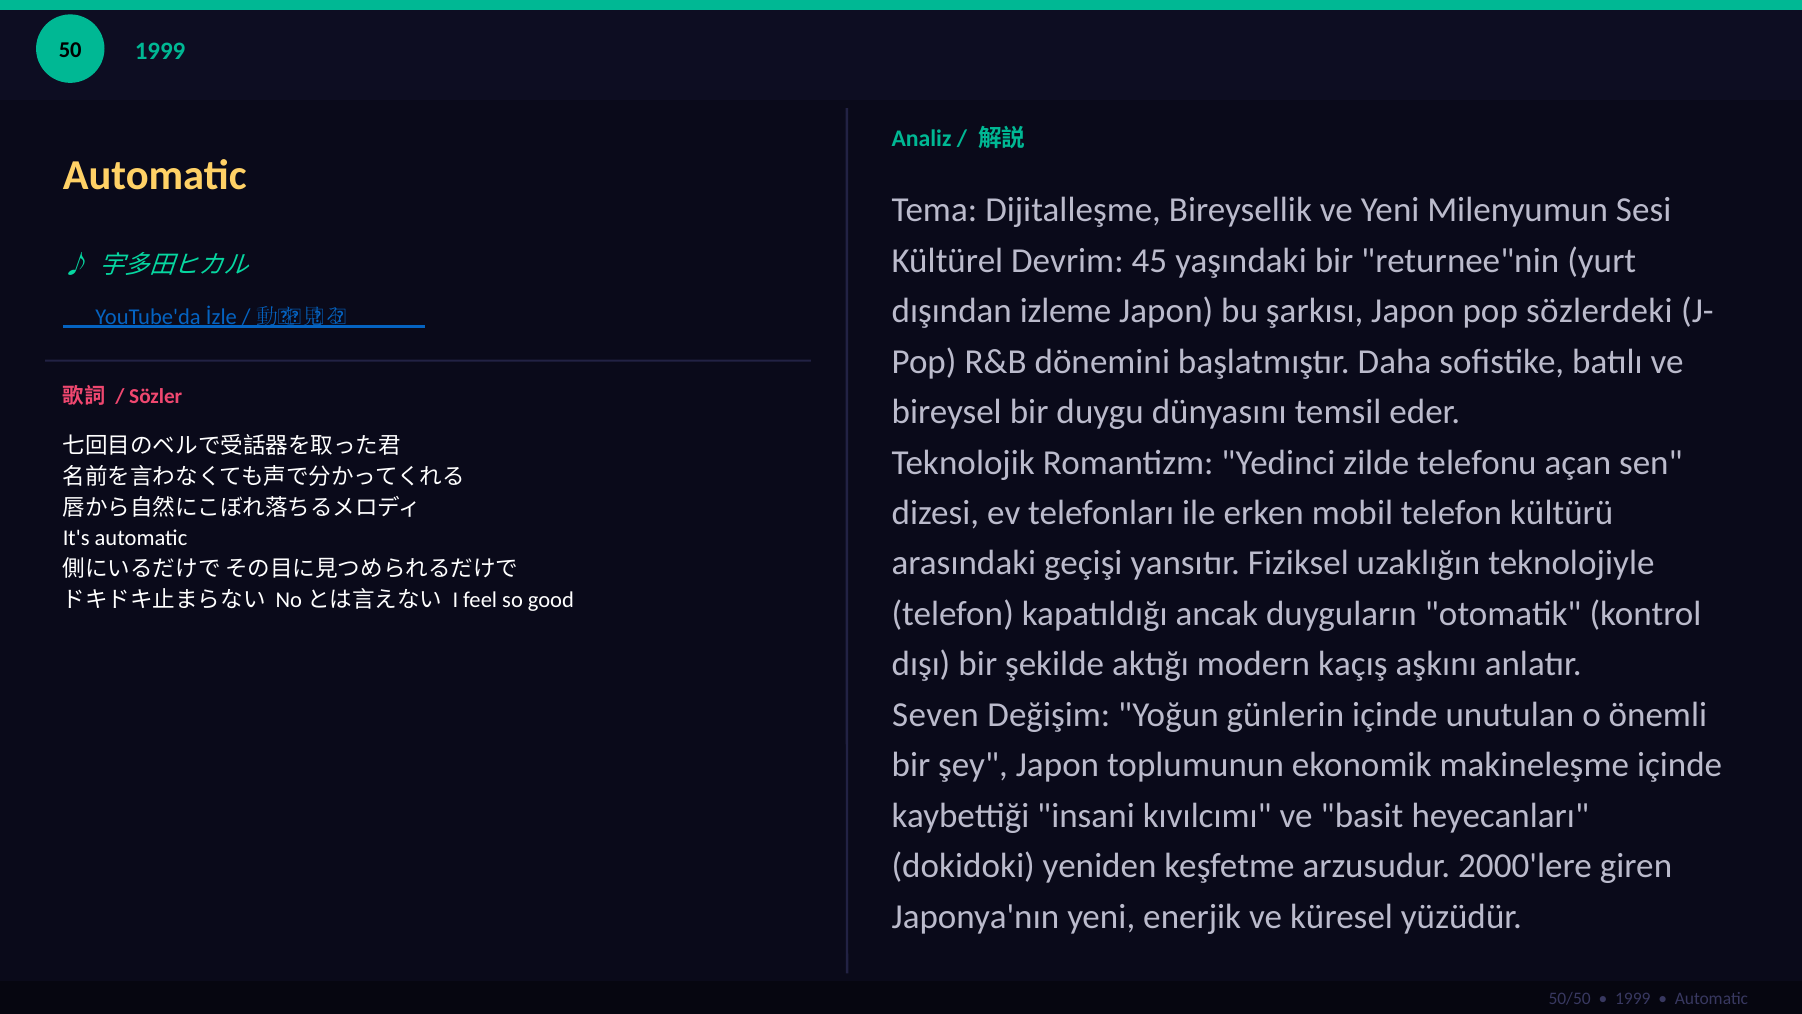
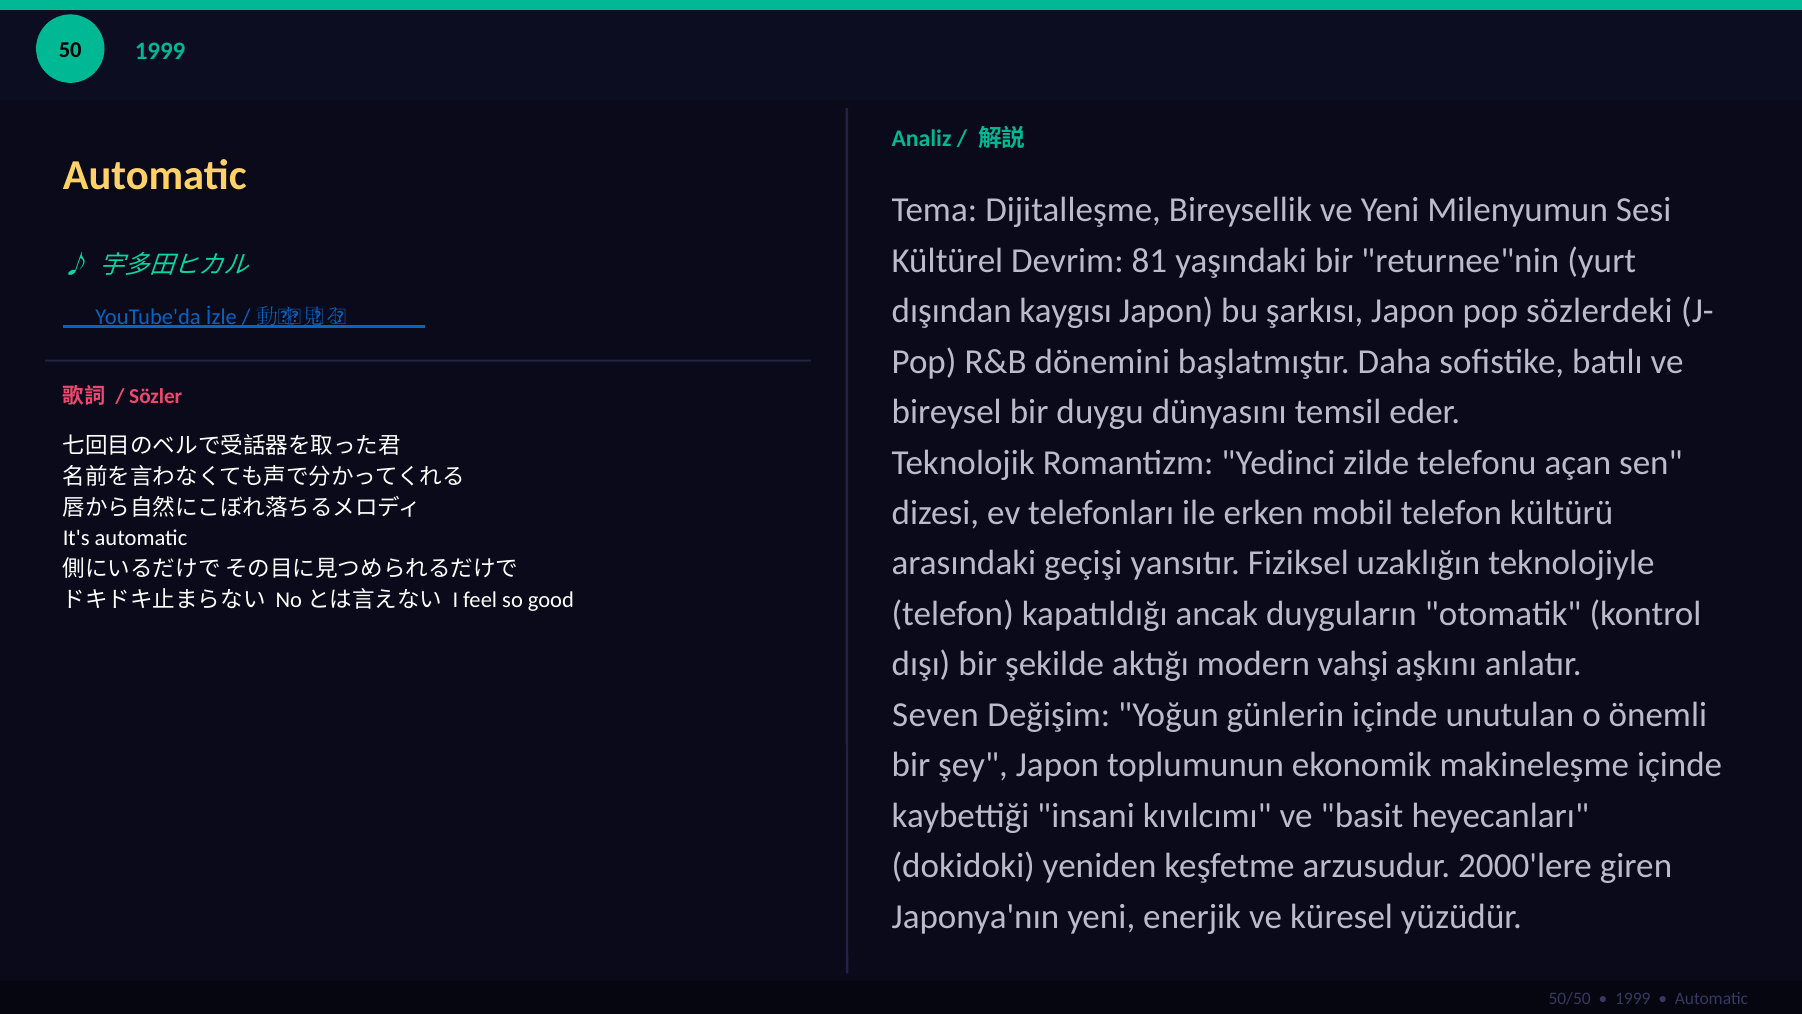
45: 45 -> 81 (1149, 261)
izleme: izleme -> kaygısı (1066, 311)
kaçış: kaçış -> vahşi (1353, 664)
